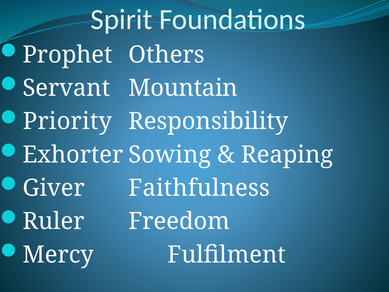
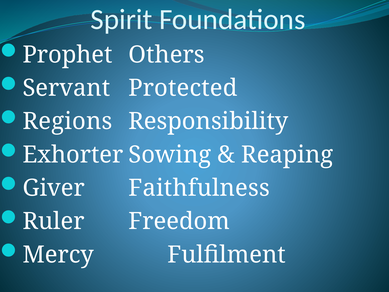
Mountain: Mountain -> Protected (183, 88)
Priority: Priority -> Regions (67, 121)
